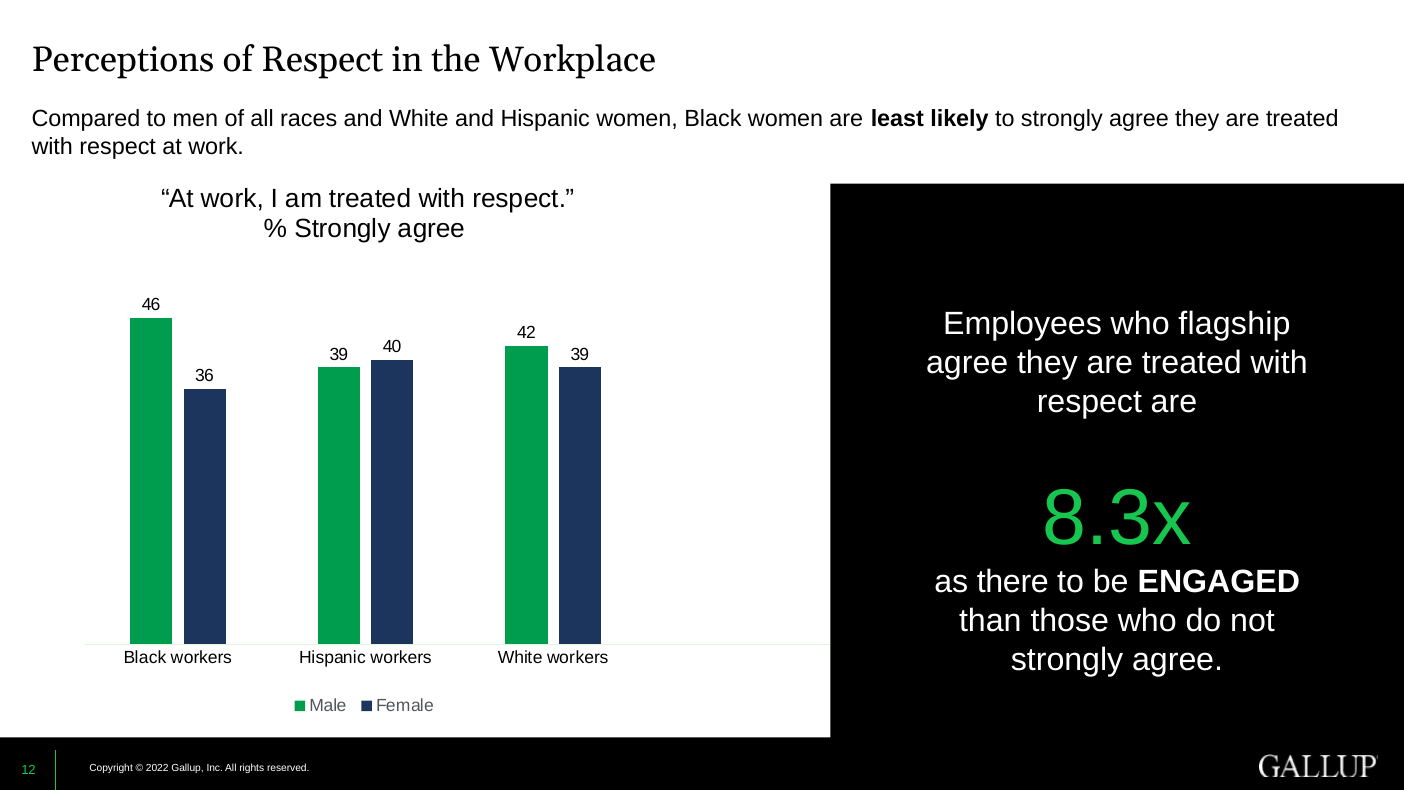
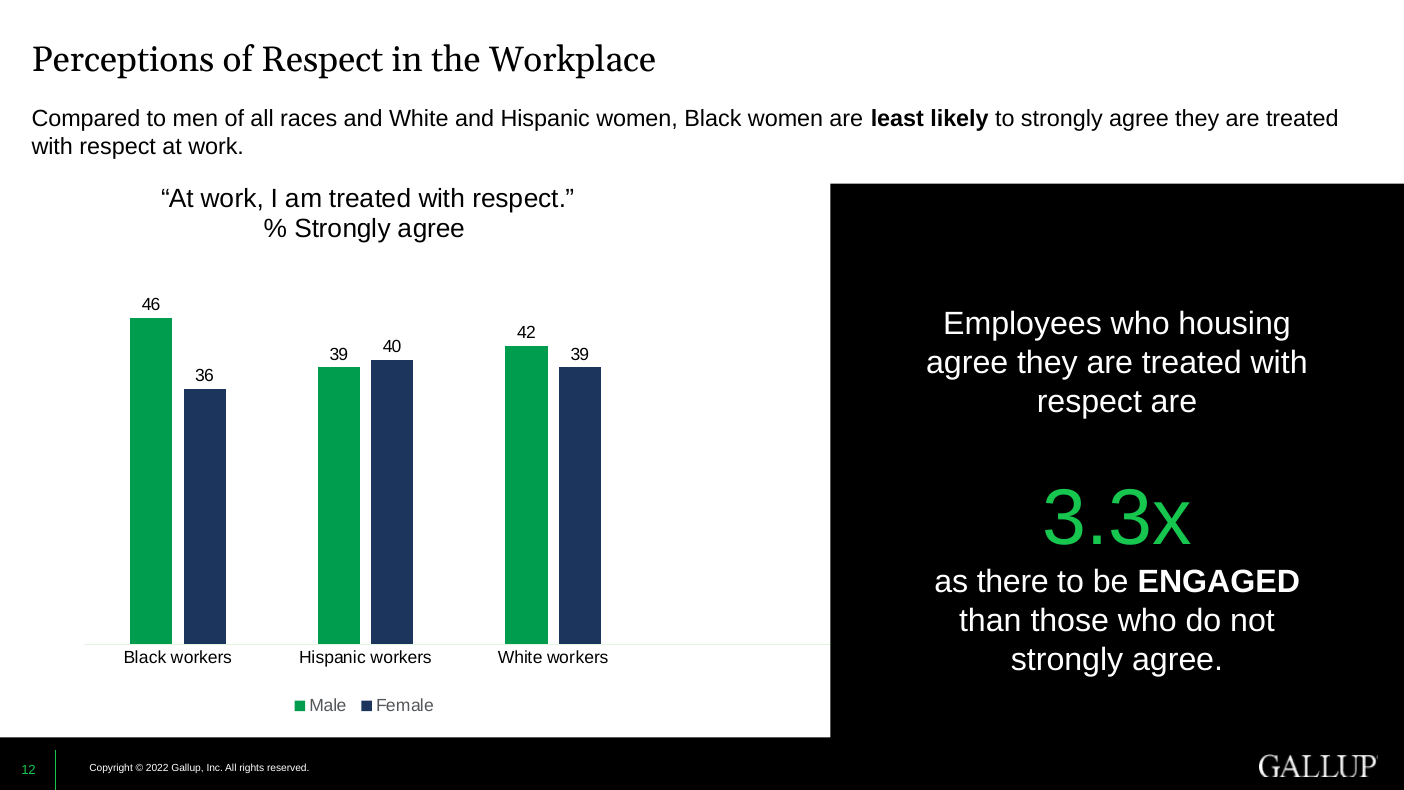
flagship: flagship -> housing (1235, 324)
8.3x: 8.3x -> 3.3x (1117, 519)
